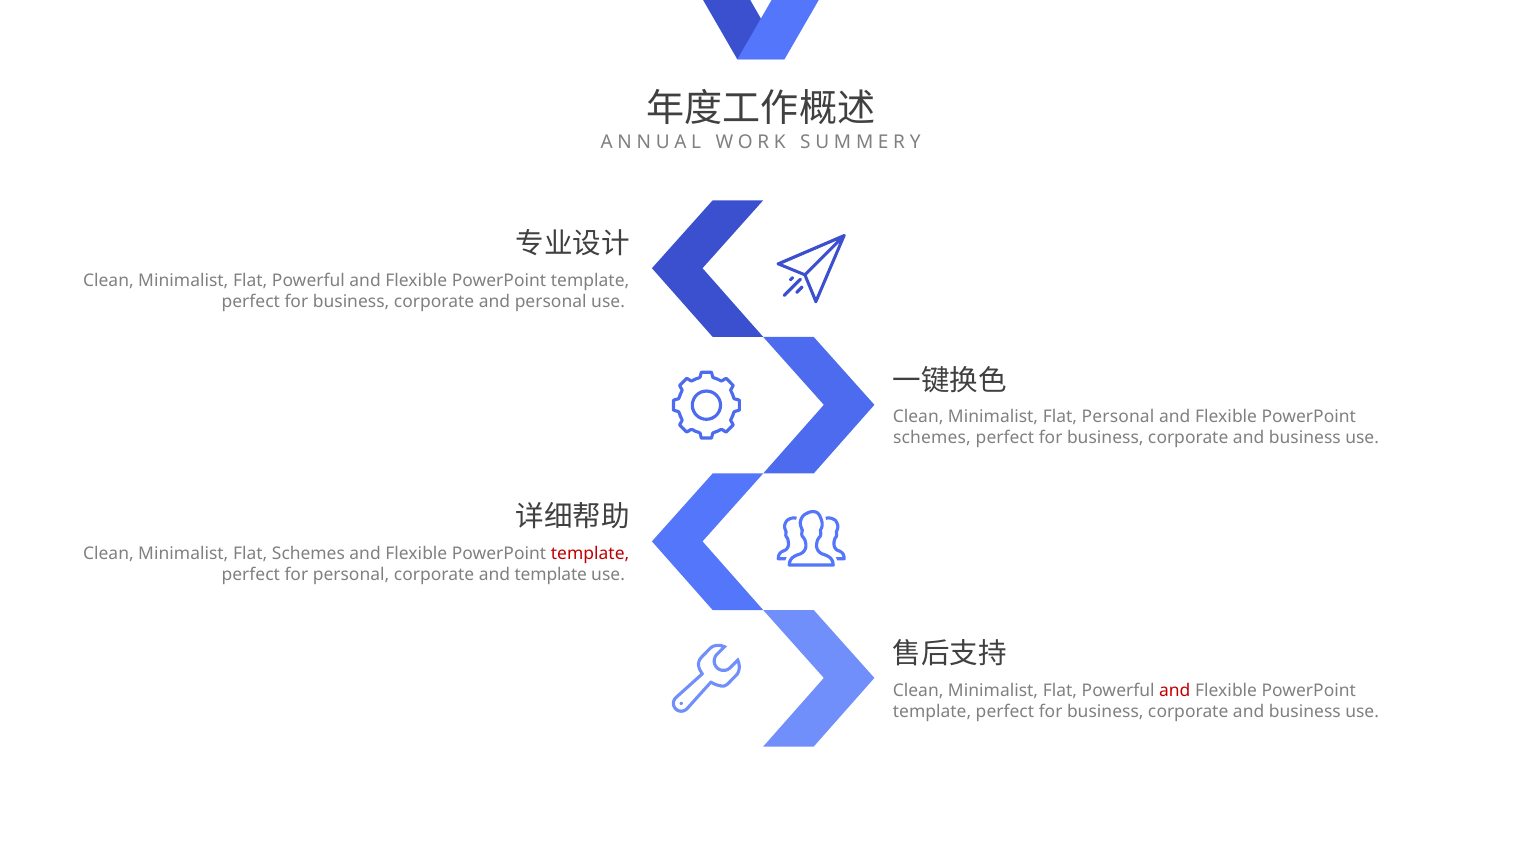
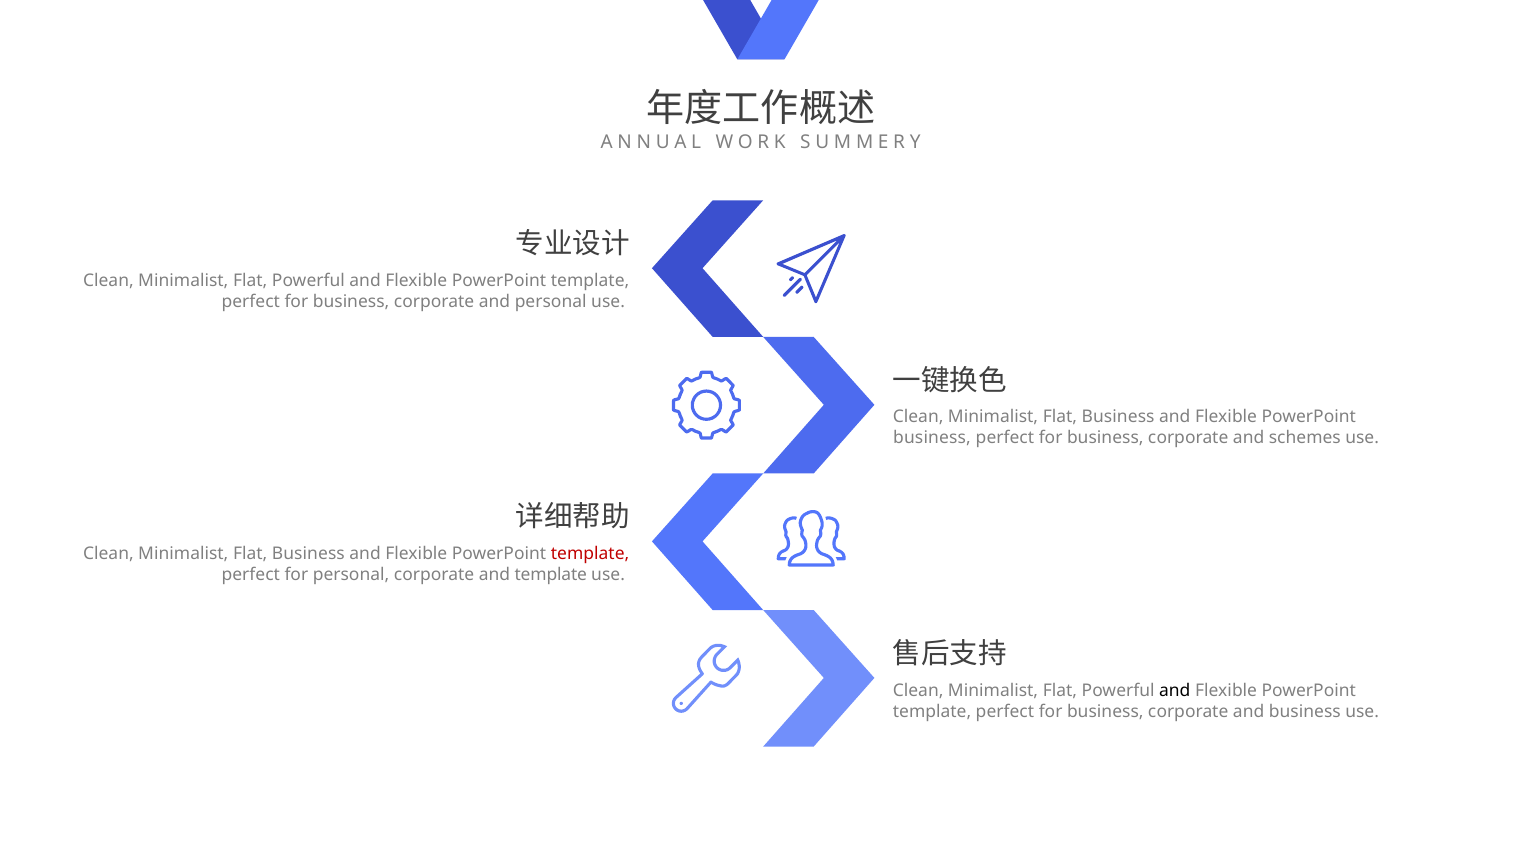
Personal: Personal -> Business (1118, 417)
schemes: schemes -> business (932, 438)
business: business -> schemes (1305, 438)
Schemes: Schemes -> Business (308, 554)
and colour: red -> black (1175, 690)
